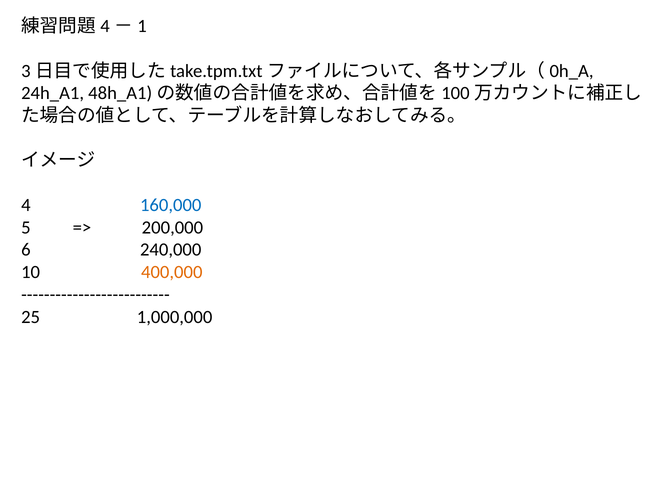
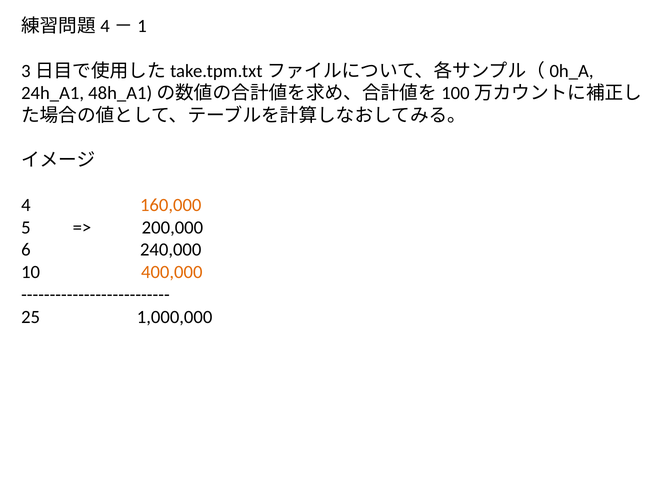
160,000 colour: blue -> orange (171, 205)
